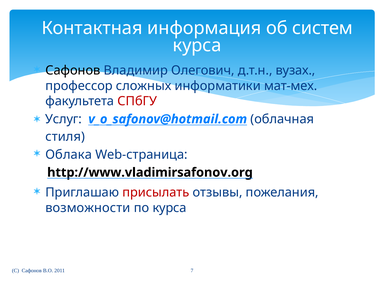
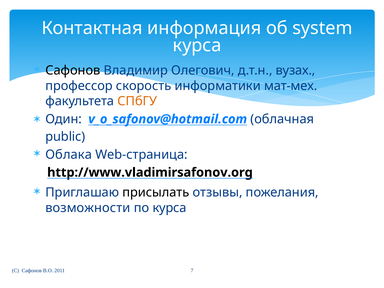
систем: систем -> system (322, 28)
сложных: сложных -> скорость (144, 86)
СПбГУ colour: red -> orange (137, 101)
Услуг: Услуг -> Один (64, 119)
стиля: стиля -> public (65, 137)
присылать colour: red -> black (156, 192)
